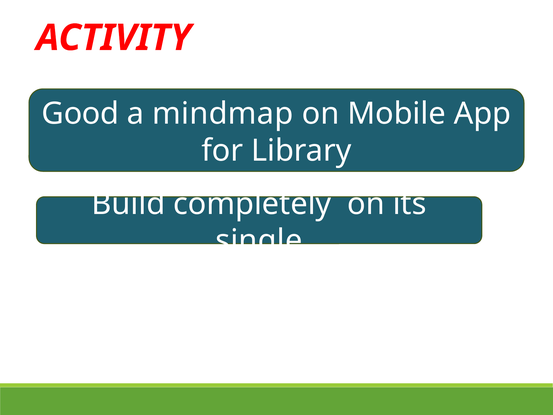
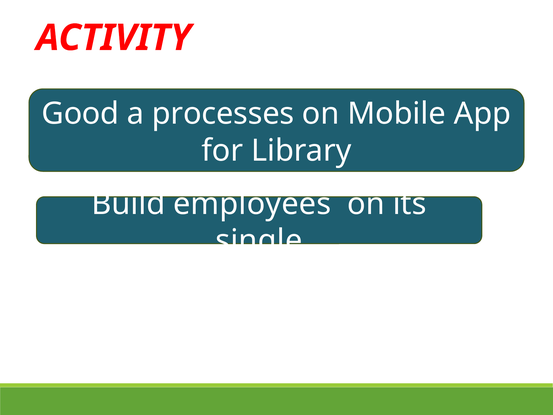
mindmap: mindmap -> processes (223, 114)
completely: completely -> employees (252, 204)
